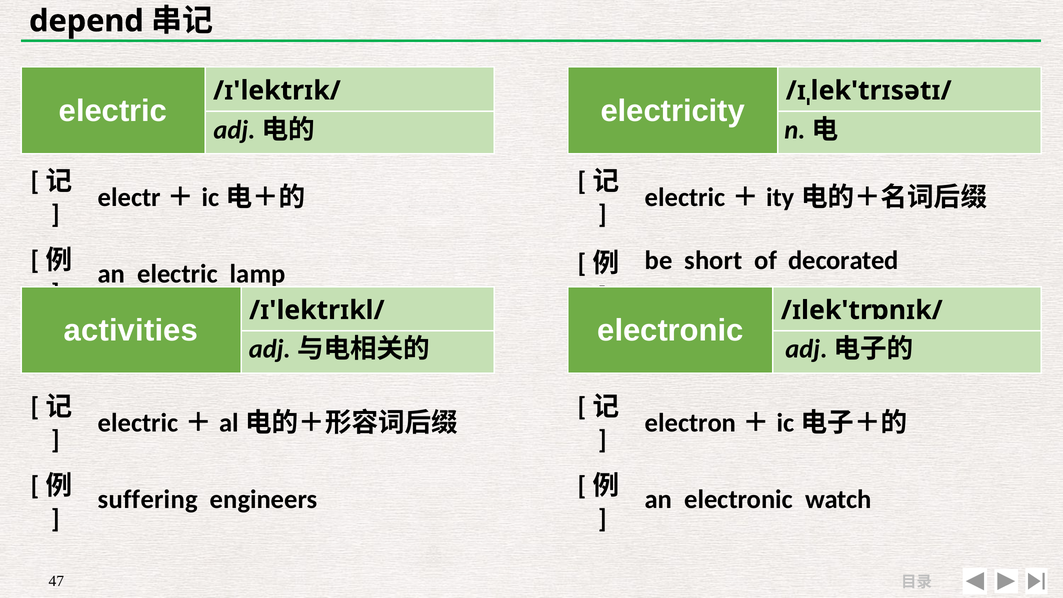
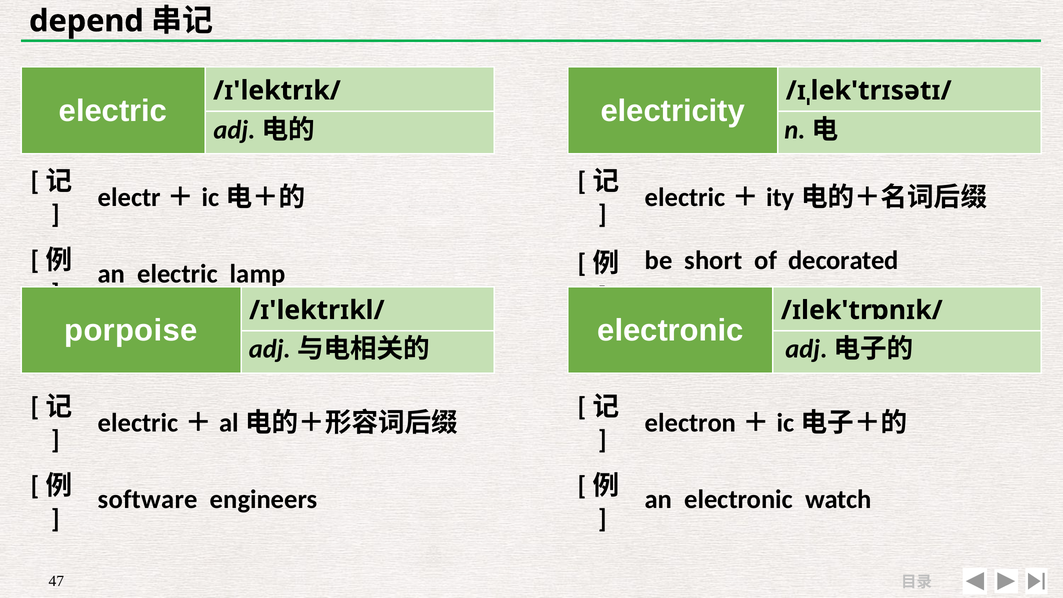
activities: activities -> porpoise (131, 331)
suffering: suffering -> software (148, 500)
